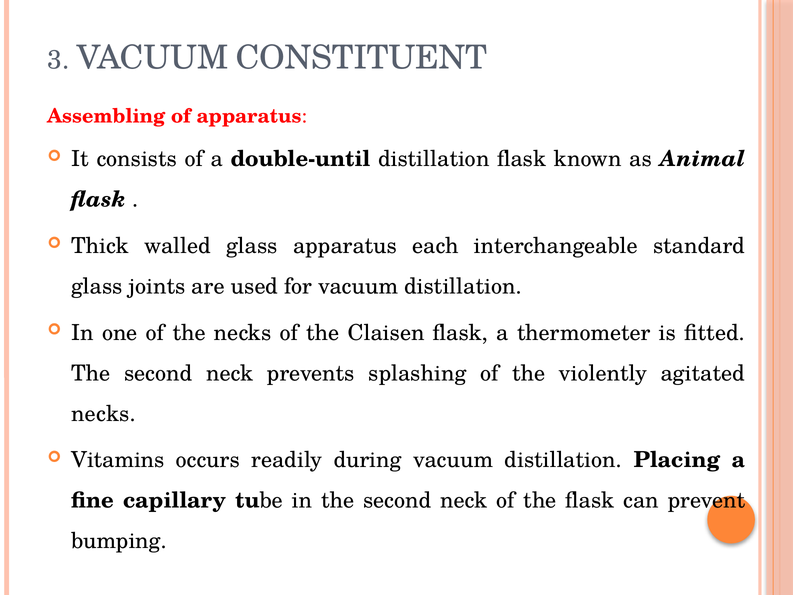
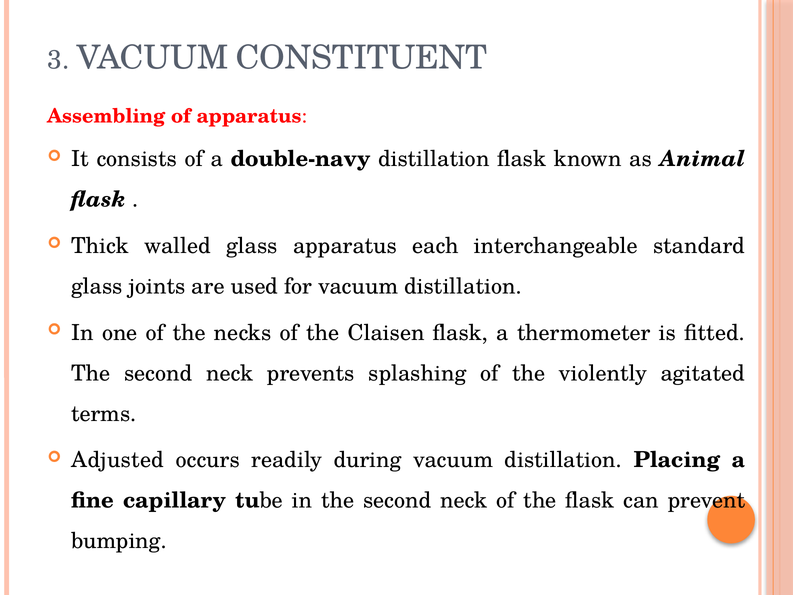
double-until: double-until -> double-navy (301, 159)
necks: necks -> terms (104, 414)
Vitamins: Vitamins -> Adjusted (118, 460)
